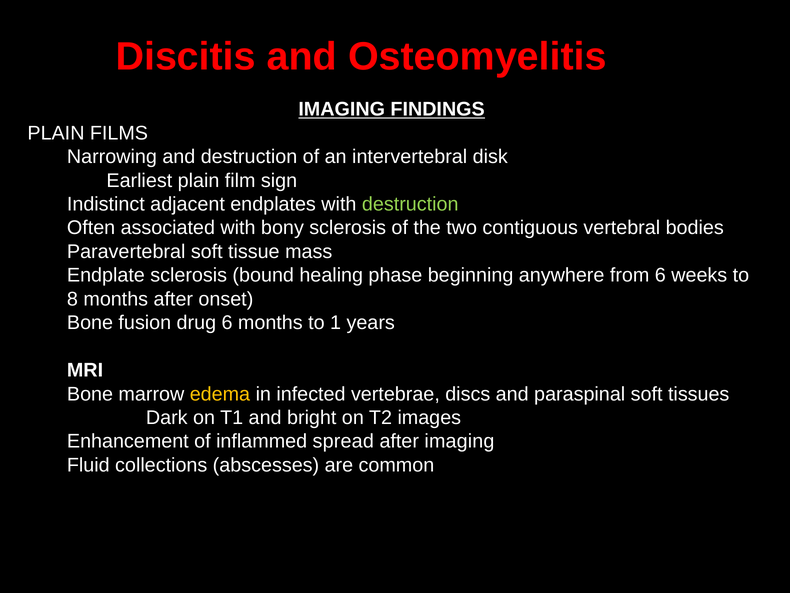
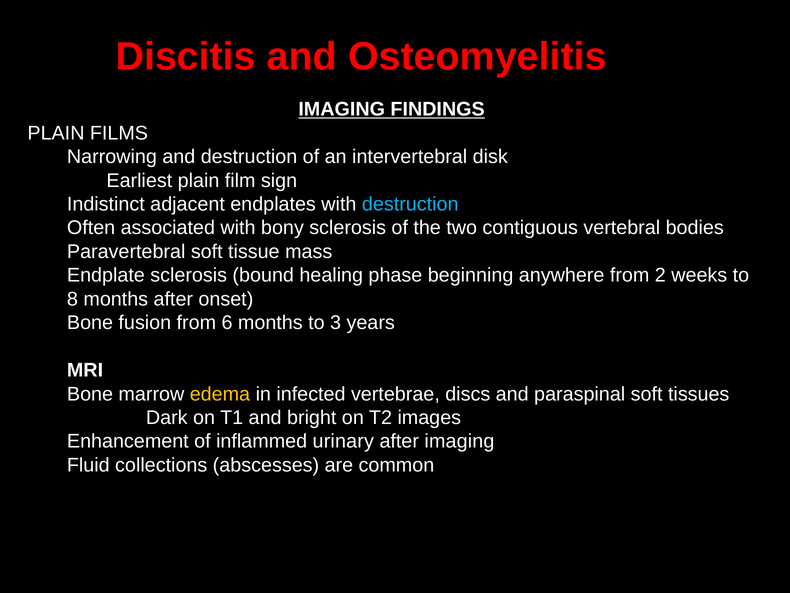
destruction colour: light green -> light blue (410, 204)
from 6: 6 -> 2 (660, 275)
fusion drug: drug -> from (196, 323)
1: 1 -> 3 (336, 323)
spread: spread -> urinary (343, 441)
